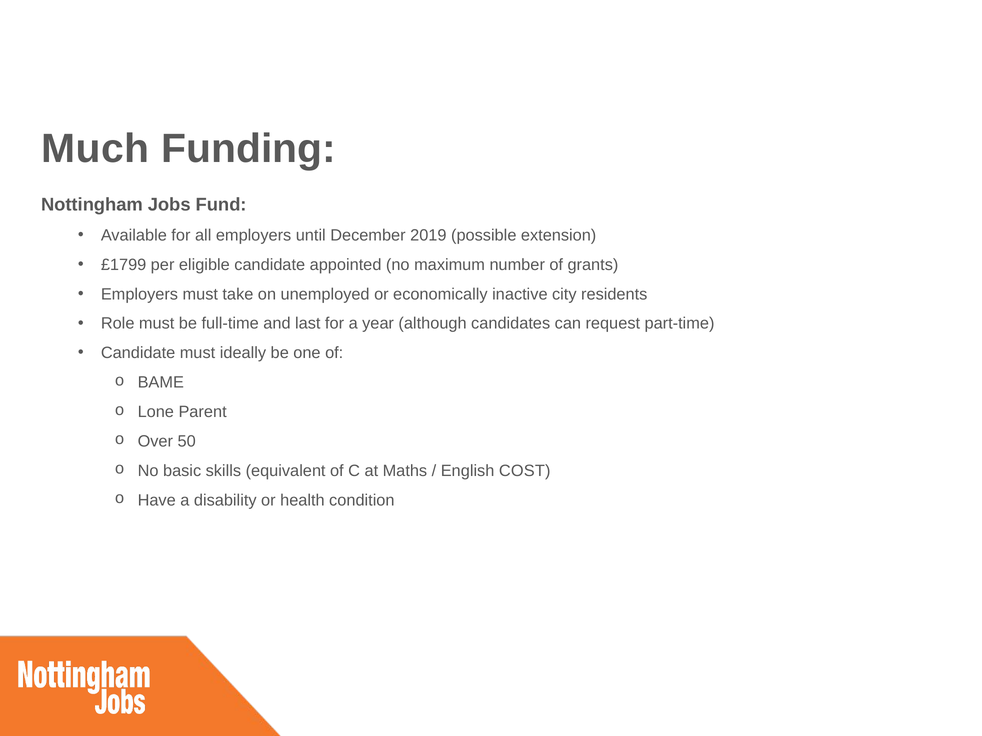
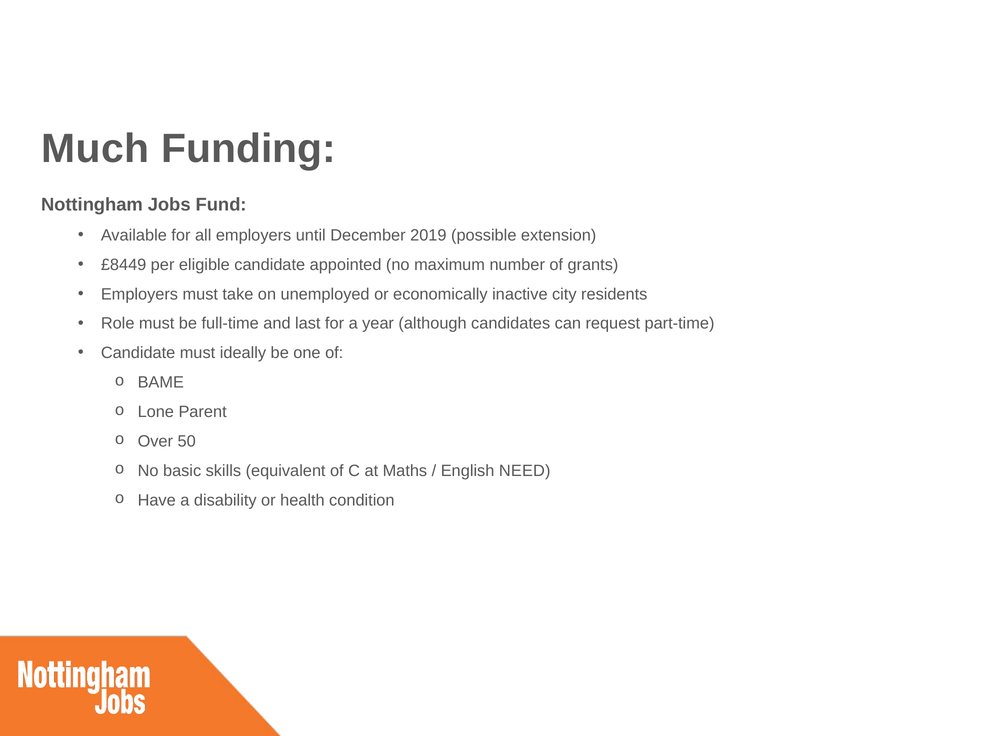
£1799: £1799 -> £8449 (124, 265)
COST: COST -> NEED (525, 471)
